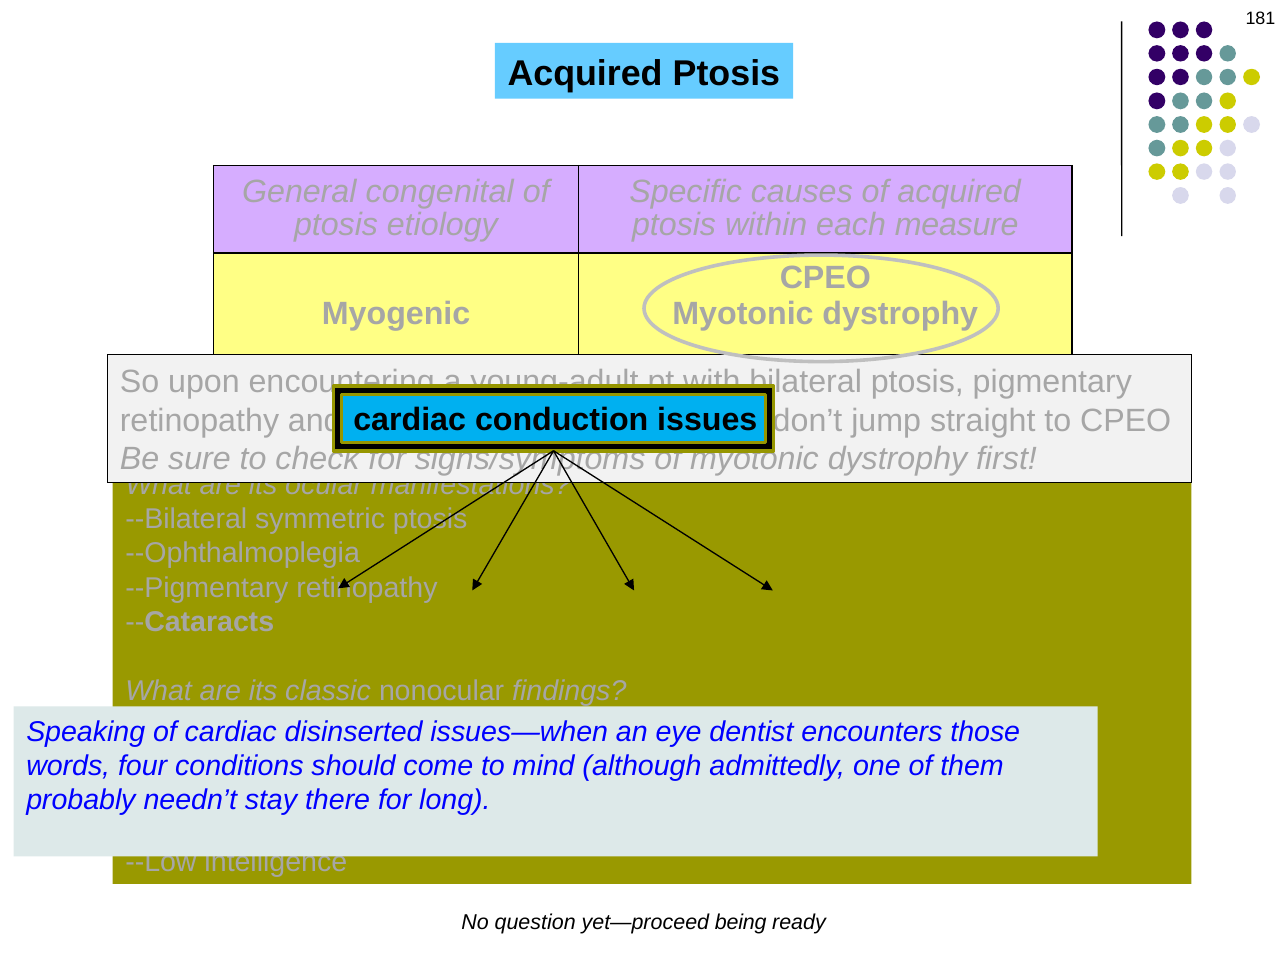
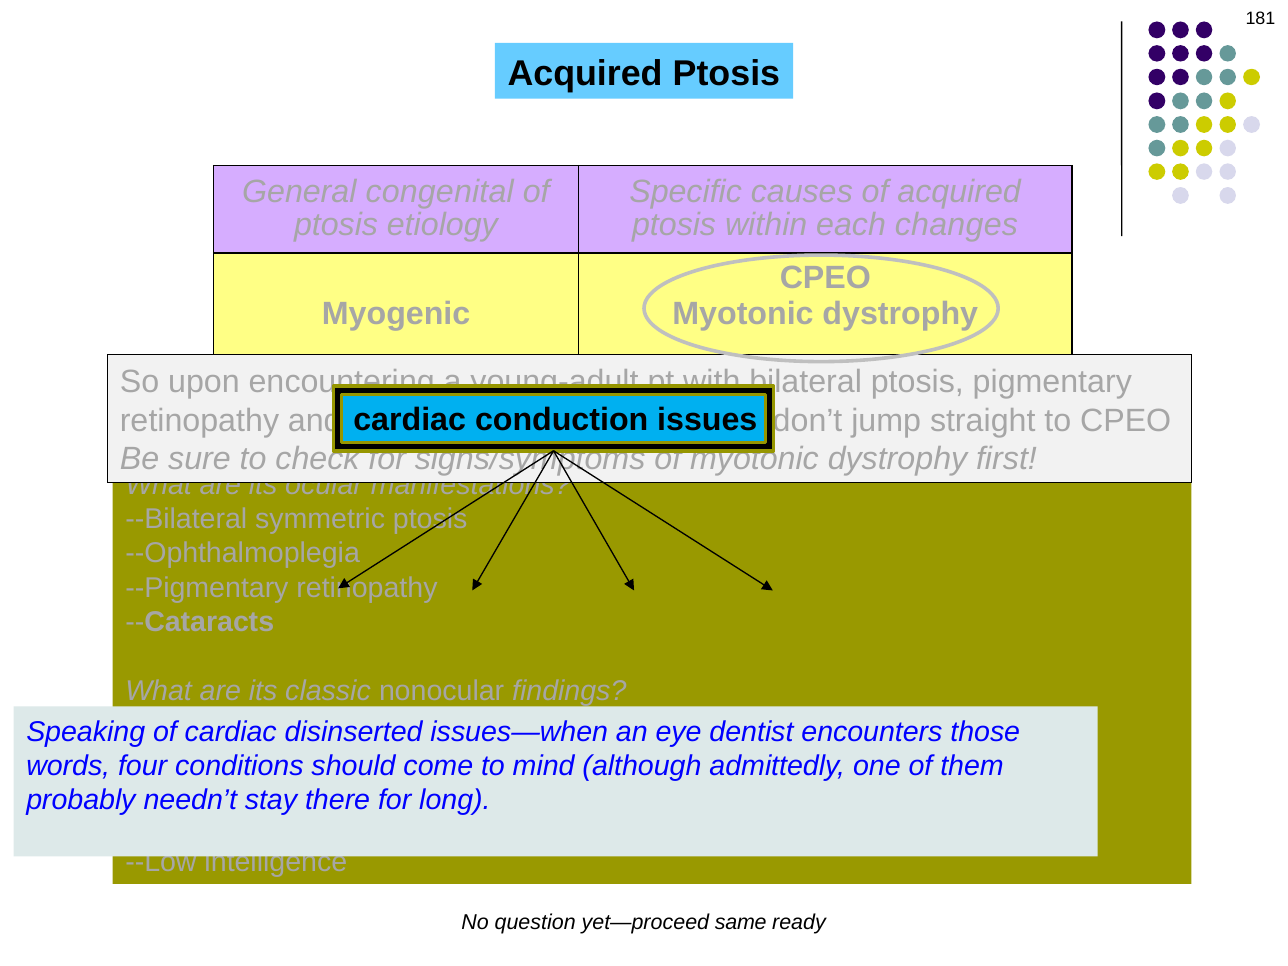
measure: measure -> changes (956, 225)
being: being -> same (741, 922)
